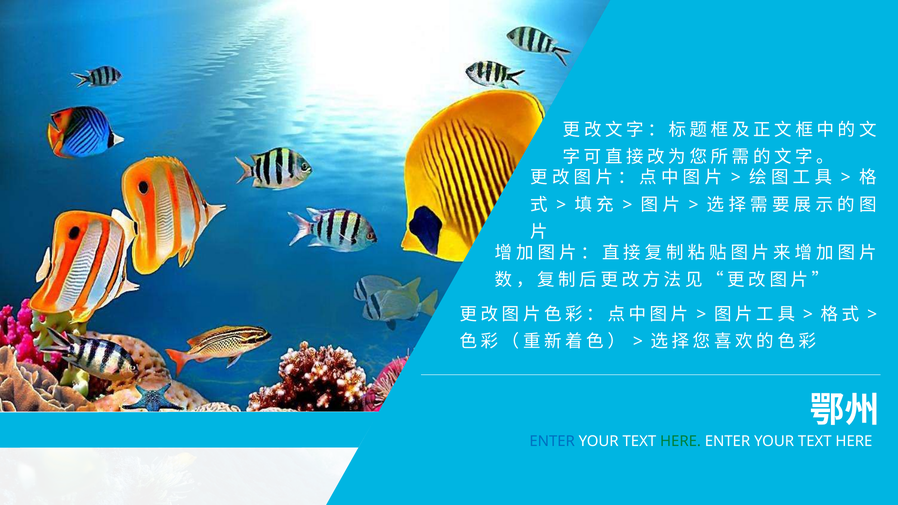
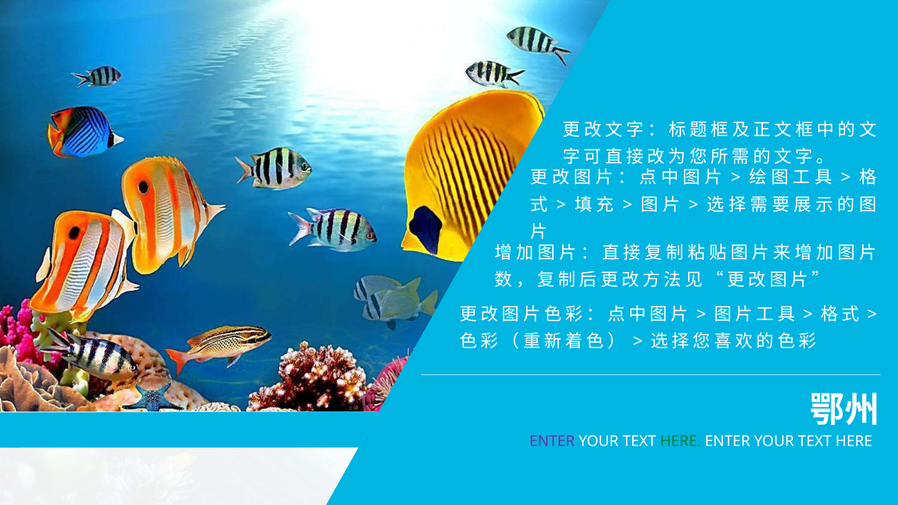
ENTER colour: blue -> purple (552, 441)
